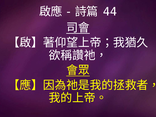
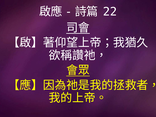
44: 44 -> 22 (110, 12)
